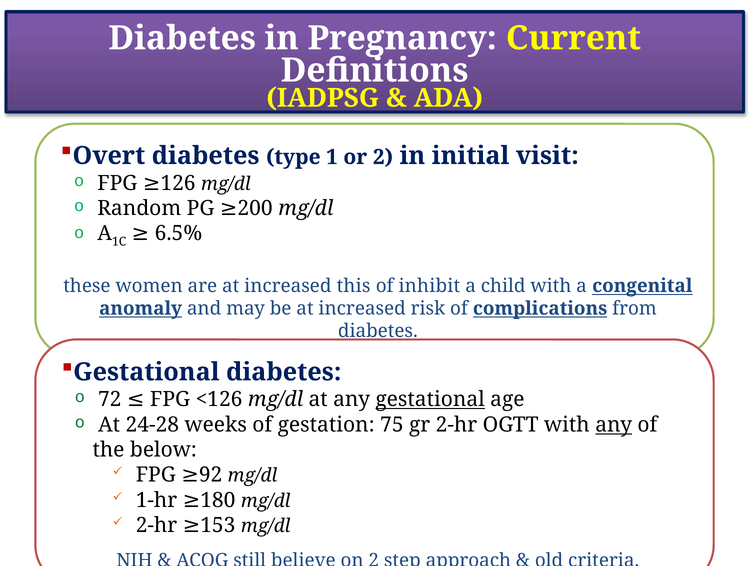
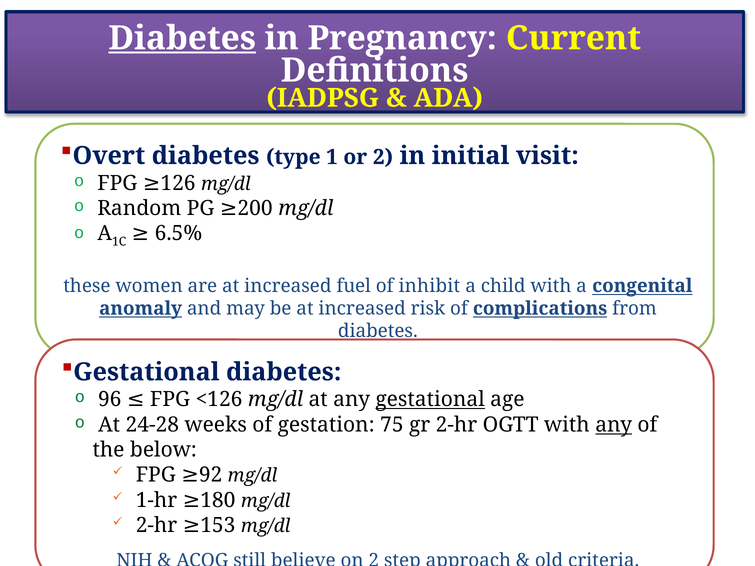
Diabetes underline: none -> present (182, 38)
this: this -> fuel (354, 286)
72: 72 -> 96 (110, 400)
